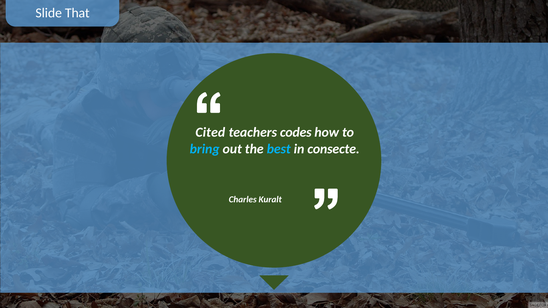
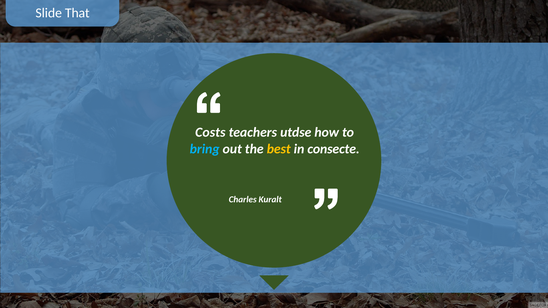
Cited: Cited -> Costs (210, 133)
codes: codes -> utdse (296, 133)
best colour: light blue -> yellow (279, 149)
